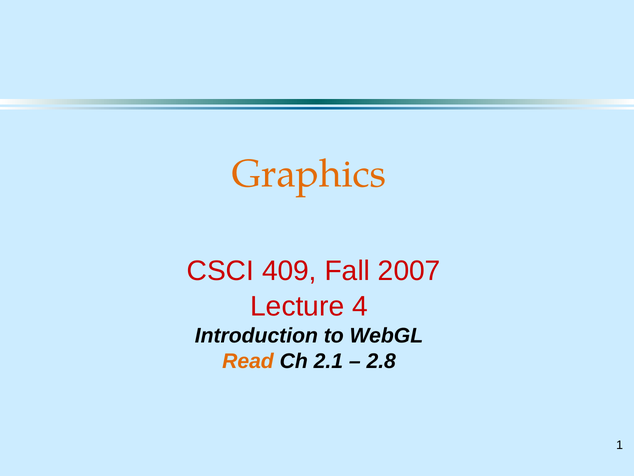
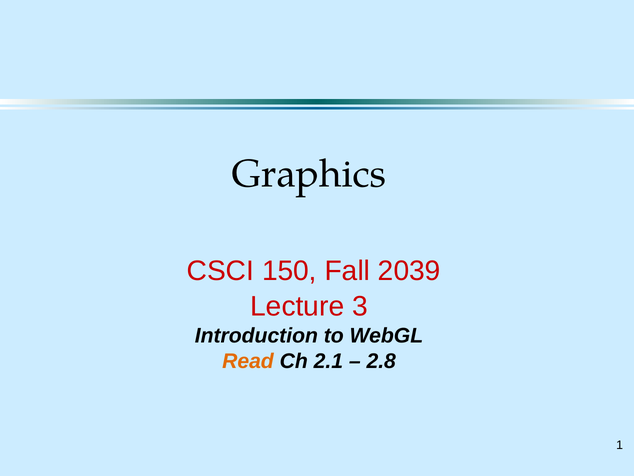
Graphics colour: orange -> black (309, 174)
409: 409 -> 150 (289, 270)
2007: 2007 -> 2039 (409, 270)
4: 4 -> 3 (360, 306)
